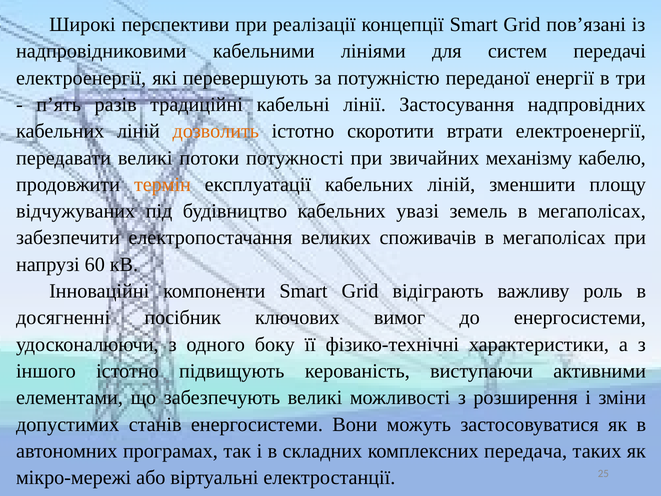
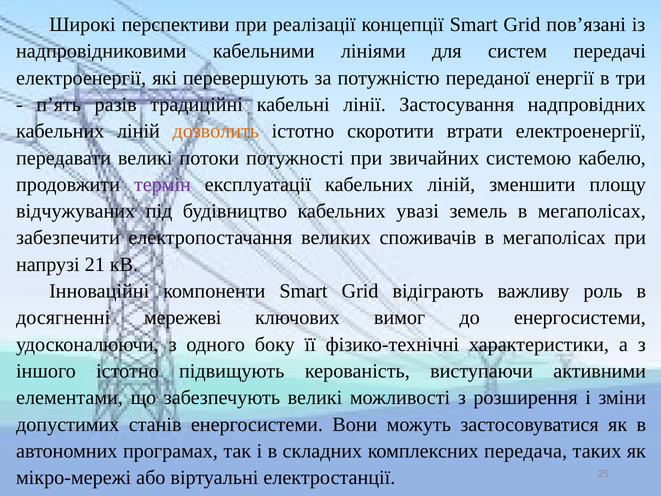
механізму: механізму -> системою (529, 158)
термін colour: orange -> purple (162, 184)
60: 60 -> 21 (95, 264)
посібник: посібник -> мережеві (183, 318)
